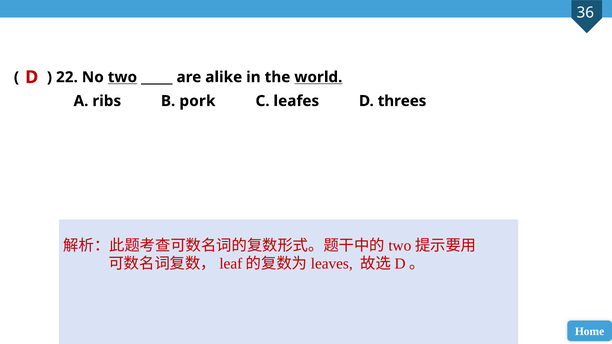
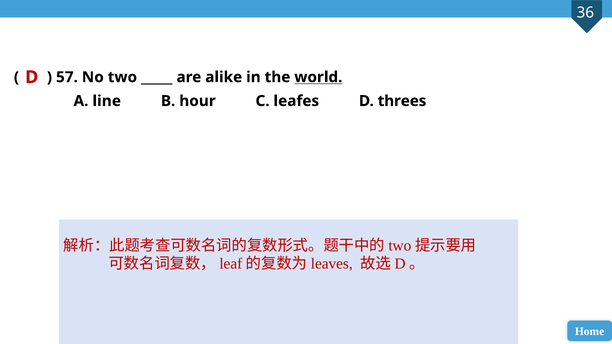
22: 22 -> 57 (67, 77)
two underline: present -> none (122, 77)
ribs: ribs -> line (107, 101)
pork: pork -> hour (197, 101)
